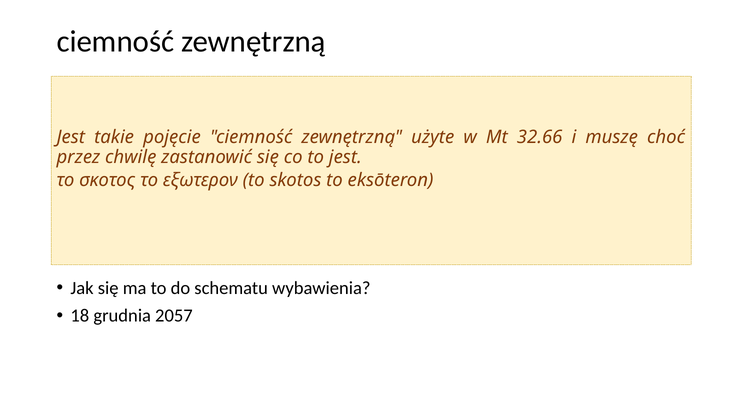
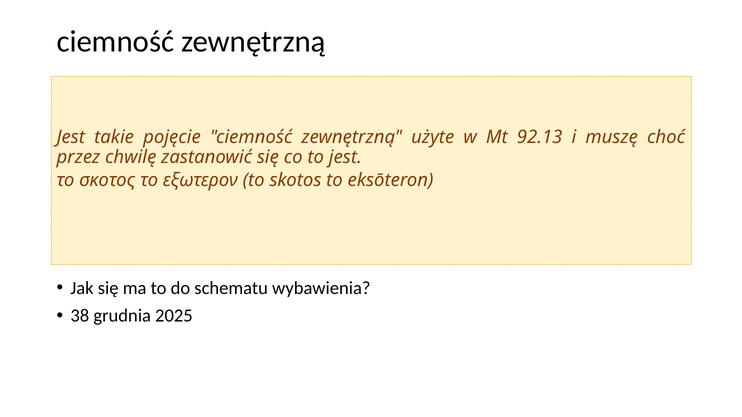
32.66: 32.66 -> 92.13 (540, 137)
18: 18 -> 38 (80, 316)
2057: 2057 -> 2025 (174, 316)
